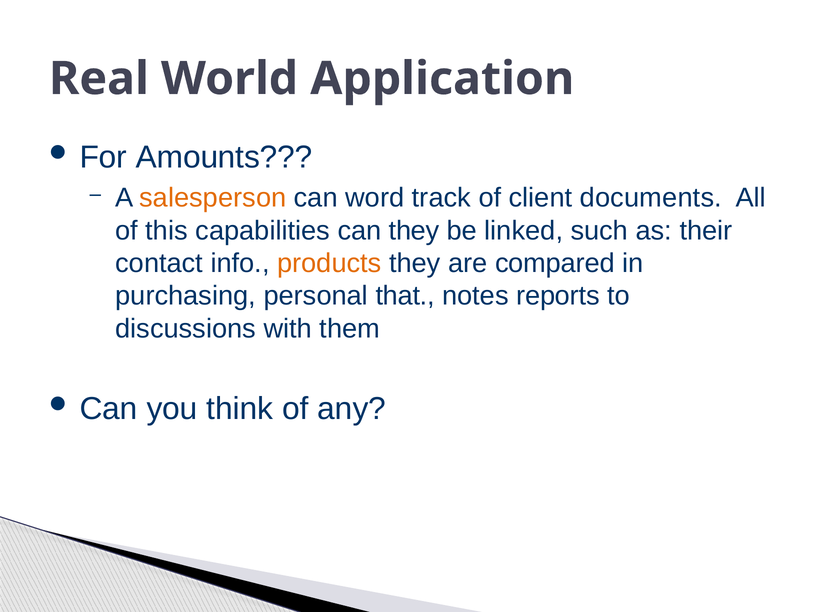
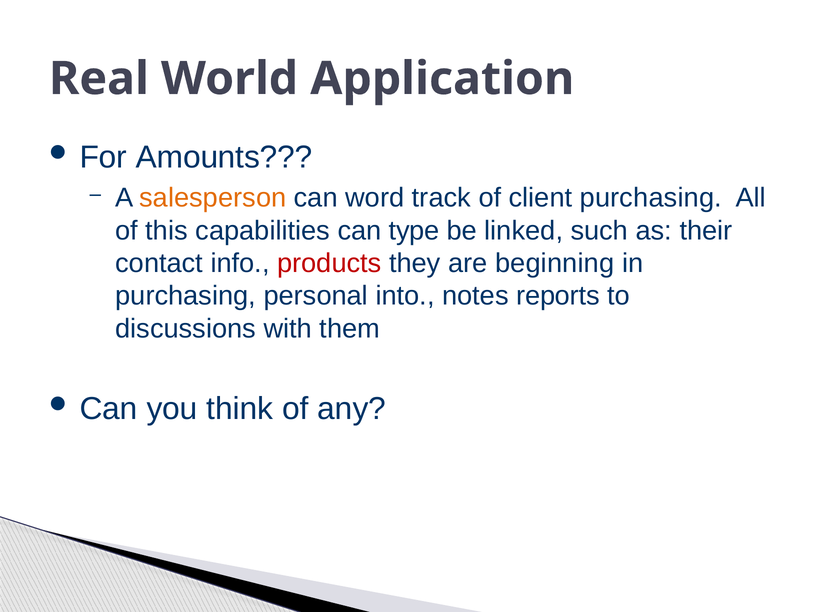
client documents: documents -> purchasing (651, 198)
can they: they -> type (414, 231)
products colour: orange -> red (329, 264)
compared: compared -> beginning (555, 264)
that: that -> into (405, 296)
